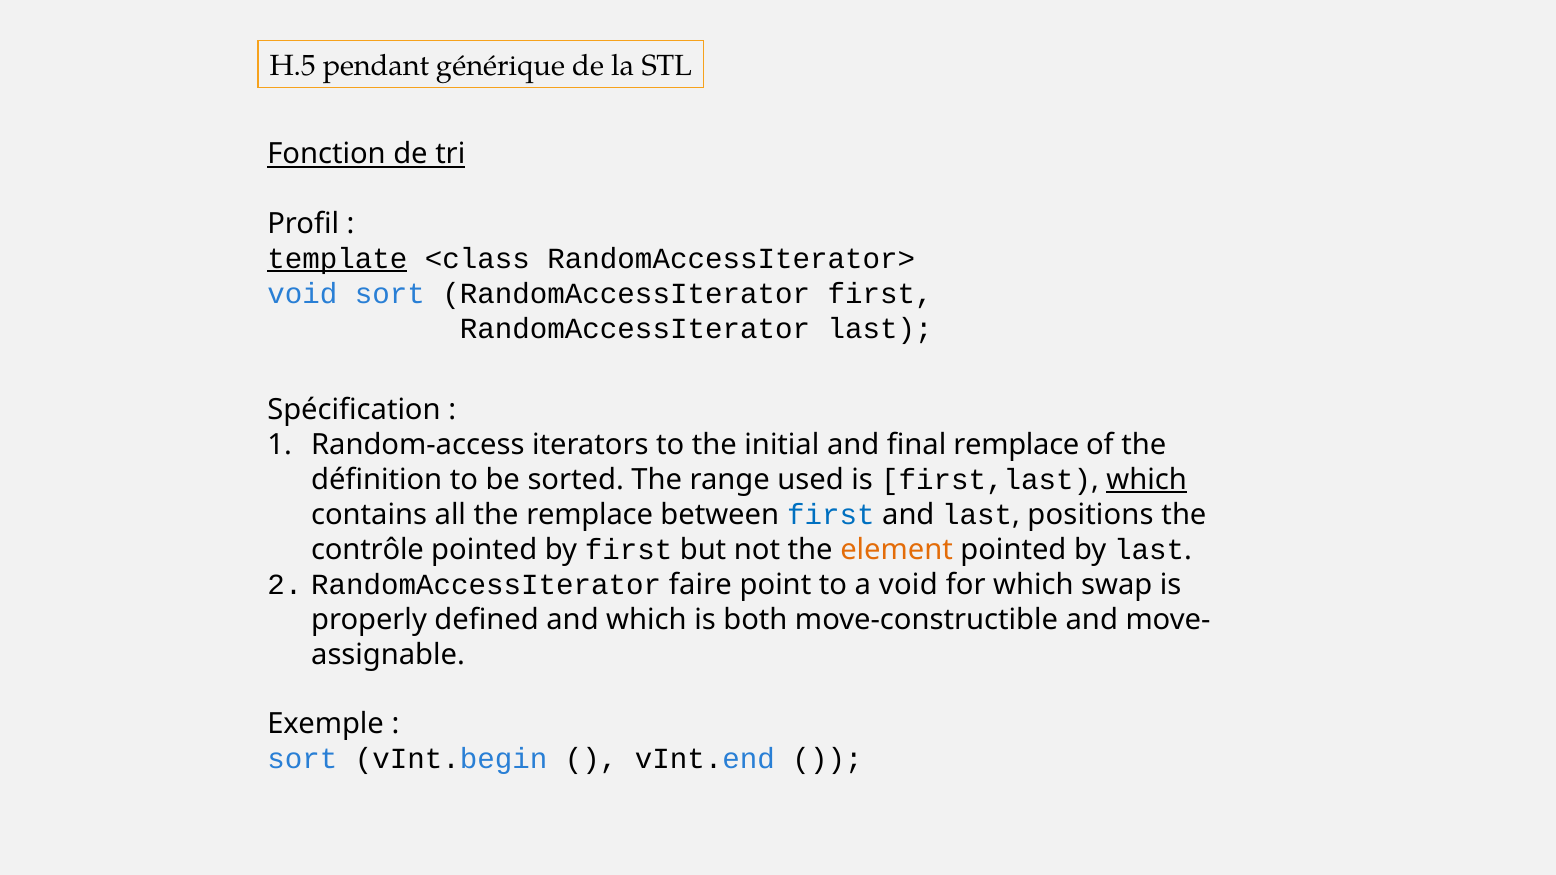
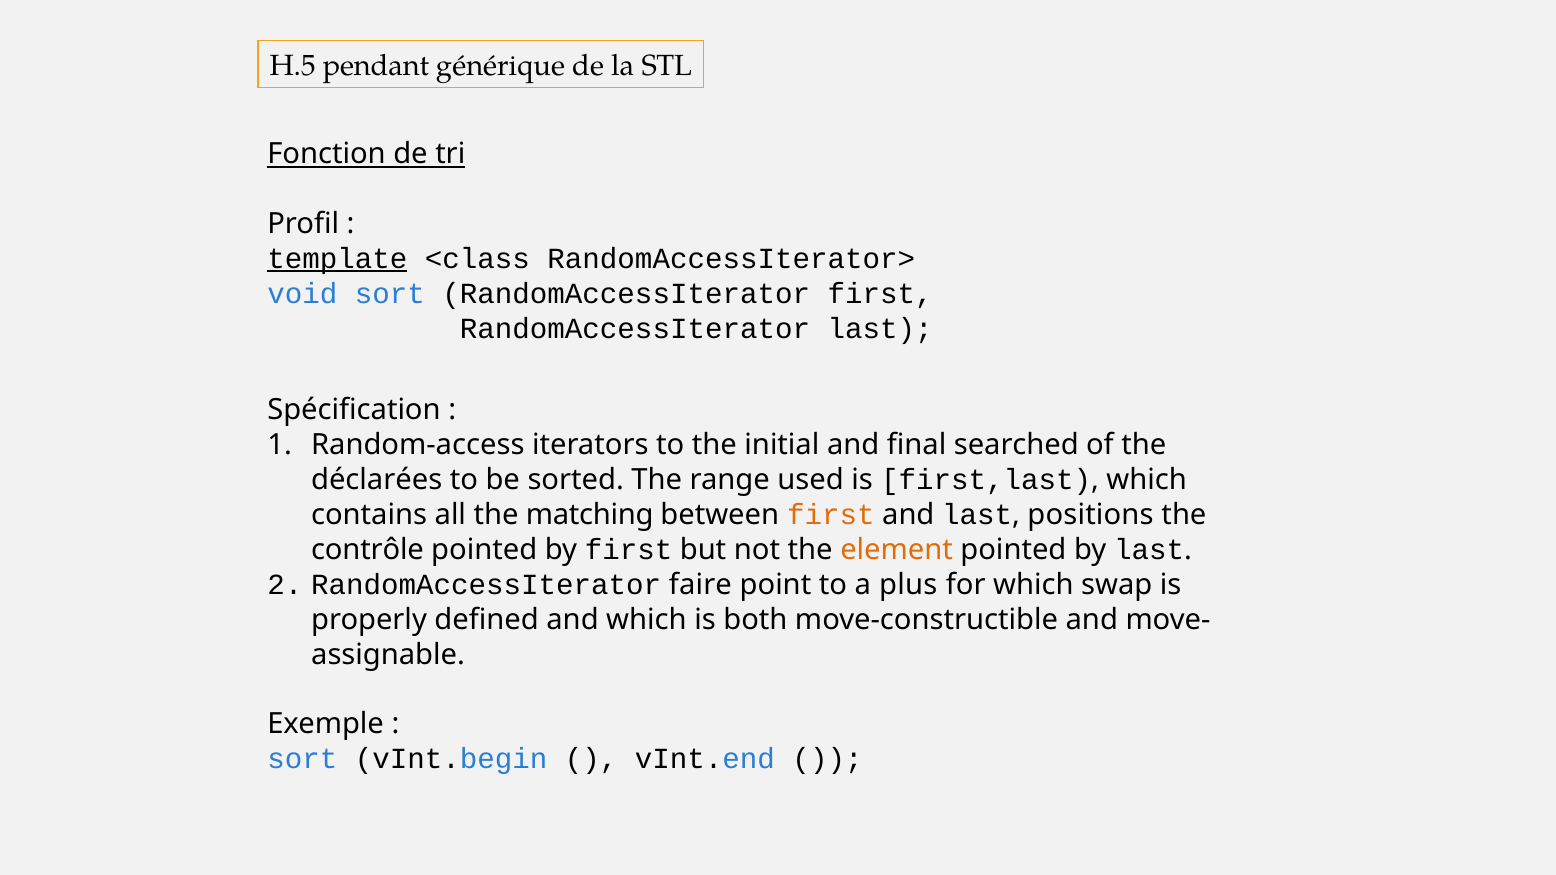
final remplace: remplace -> searched (1016, 445)
définition: définition -> déclarées (377, 480)
which underline: present -> none (1147, 480)
the remplace: remplace -> matching (590, 515)
first colour: blue -> orange (831, 515)
a void: void -> plus (908, 585)
